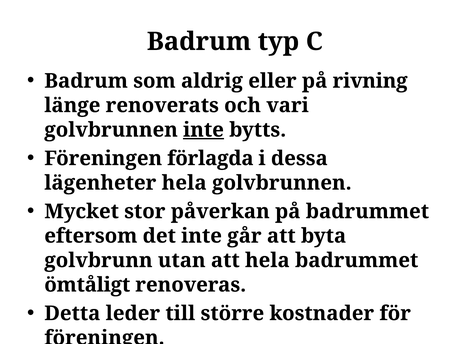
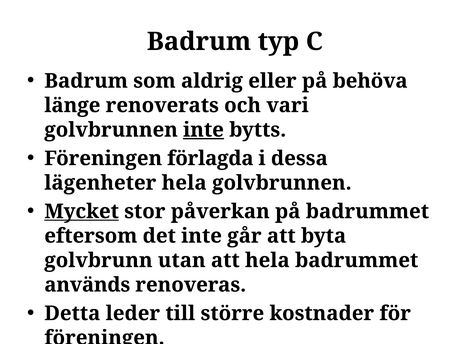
rivning: rivning -> behöva (370, 81)
Mycket underline: none -> present (82, 212)
ömtåligt: ömtåligt -> används (87, 285)
